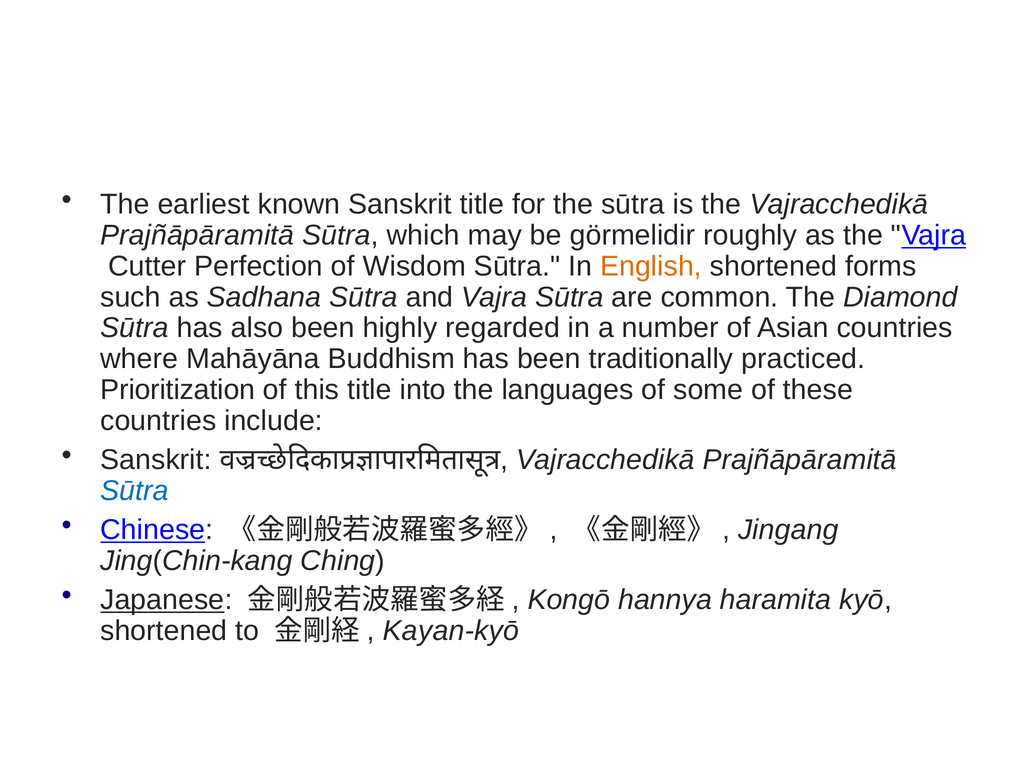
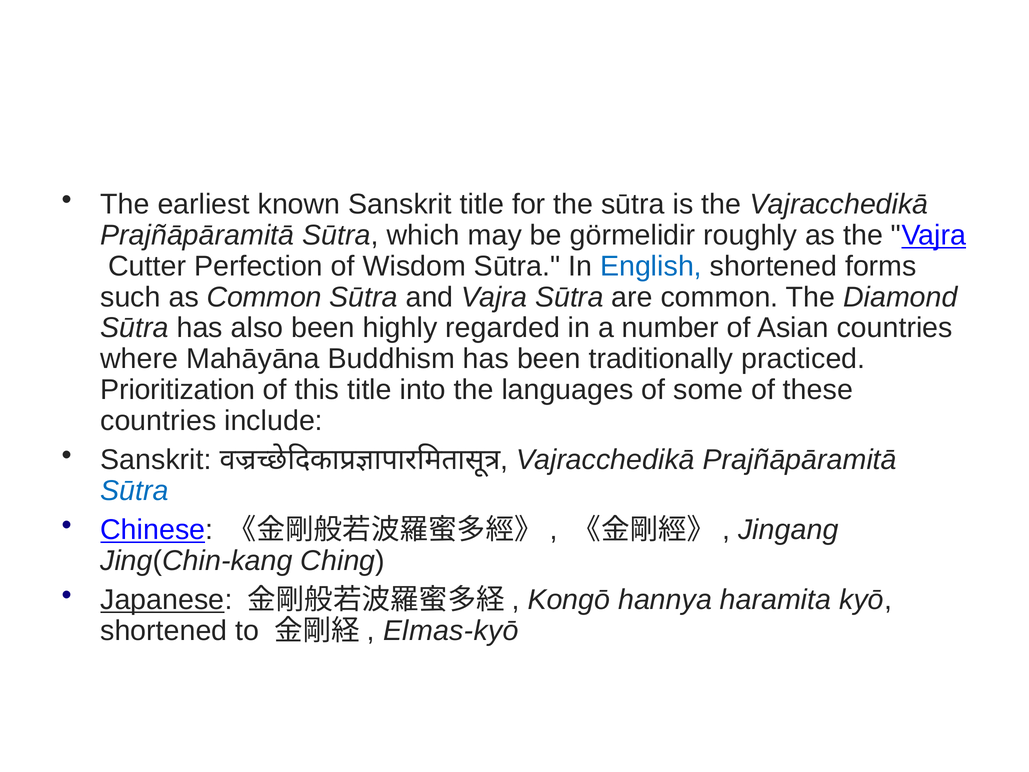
English colour: orange -> blue (651, 266)
as Sadhana: Sadhana -> Common (264, 297)
Kayan-kyō: Kayan-kyō -> Elmas-kyō (451, 630)
